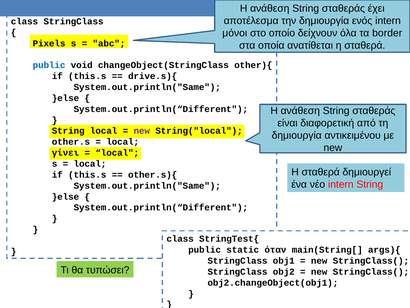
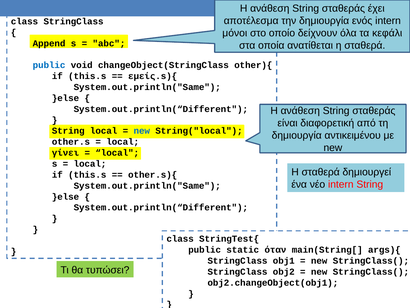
border: border -> κεφάλι (387, 33)
Pixels: Pixels -> Append (49, 43)
drive.s){: drive.s){ -> εμείς.s){ (153, 76)
new colour: purple -> blue (142, 131)
